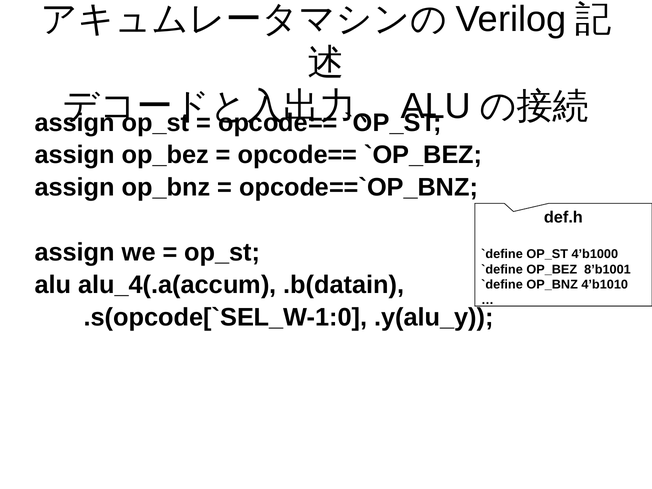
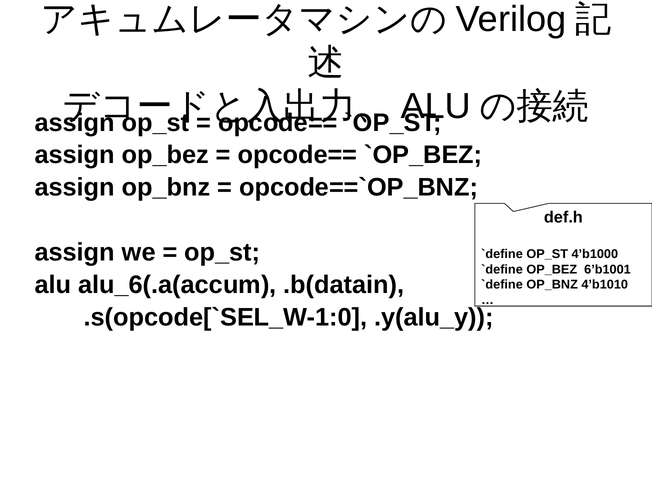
8’b1001: 8’b1001 -> 6’b1001 (608, 269)
alu_4(.a(accum: alu_4(.a(accum -> alu_6(.a(accum (177, 285)
